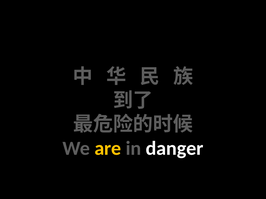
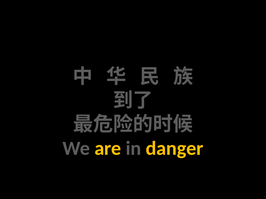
danger colour: white -> yellow (175, 149)
